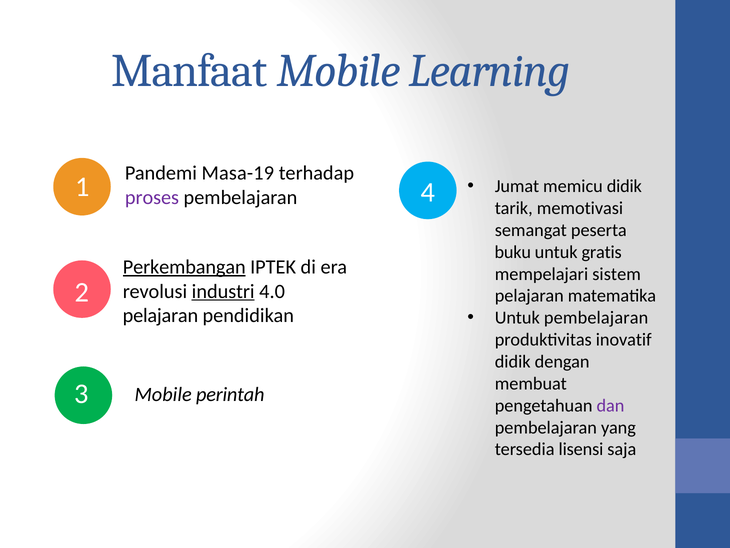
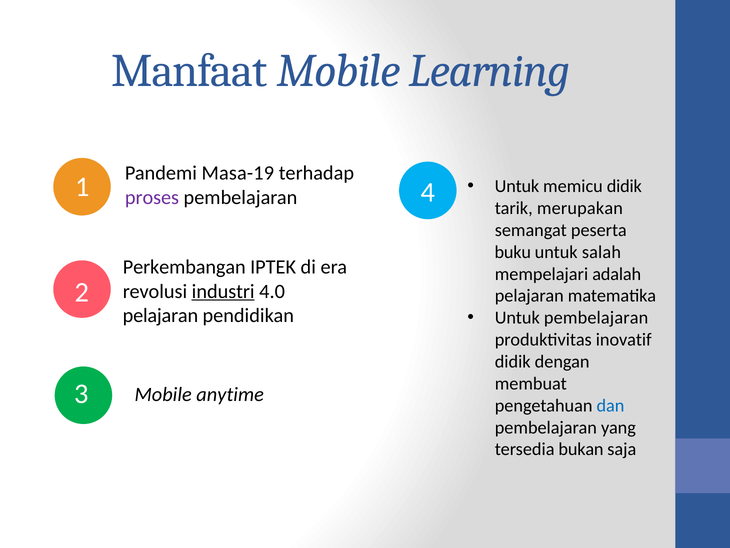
Jumat: Jumat -> Untuk (517, 186)
memotivasi: memotivasi -> merupakan (580, 208)
gratis: gratis -> salah (601, 252)
Perkembangan underline: present -> none (184, 267)
sistem: sistem -> adalah (617, 274)
perintah: perintah -> anytime (230, 394)
dan colour: purple -> blue (610, 405)
lisensi: lisensi -> bukan (581, 449)
